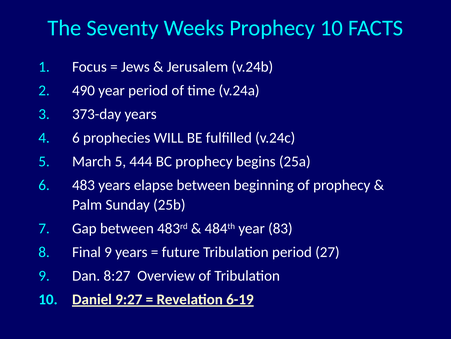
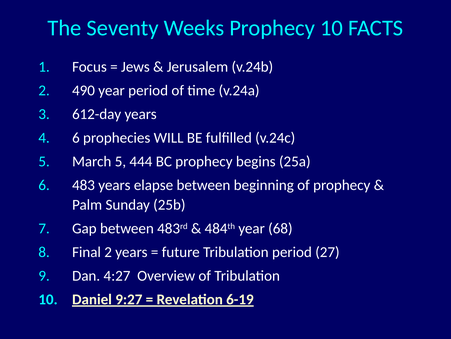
373-day: 373-day -> 612-day (97, 114)
83: 83 -> 68 (280, 228)
Final 9: 9 -> 2 (108, 252)
8:27: 8:27 -> 4:27 (117, 275)
